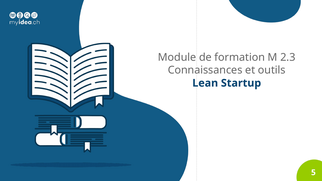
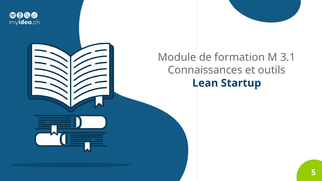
2.3: 2.3 -> 3.1 (288, 57)
